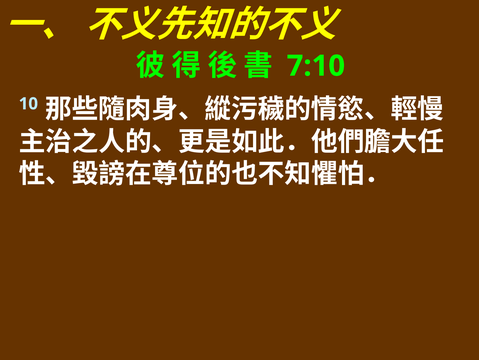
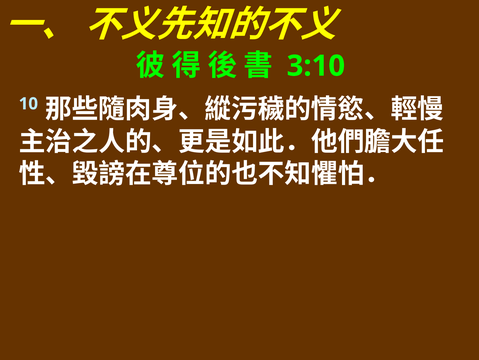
7:10: 7:10 -> 3:10 (316, 66)
